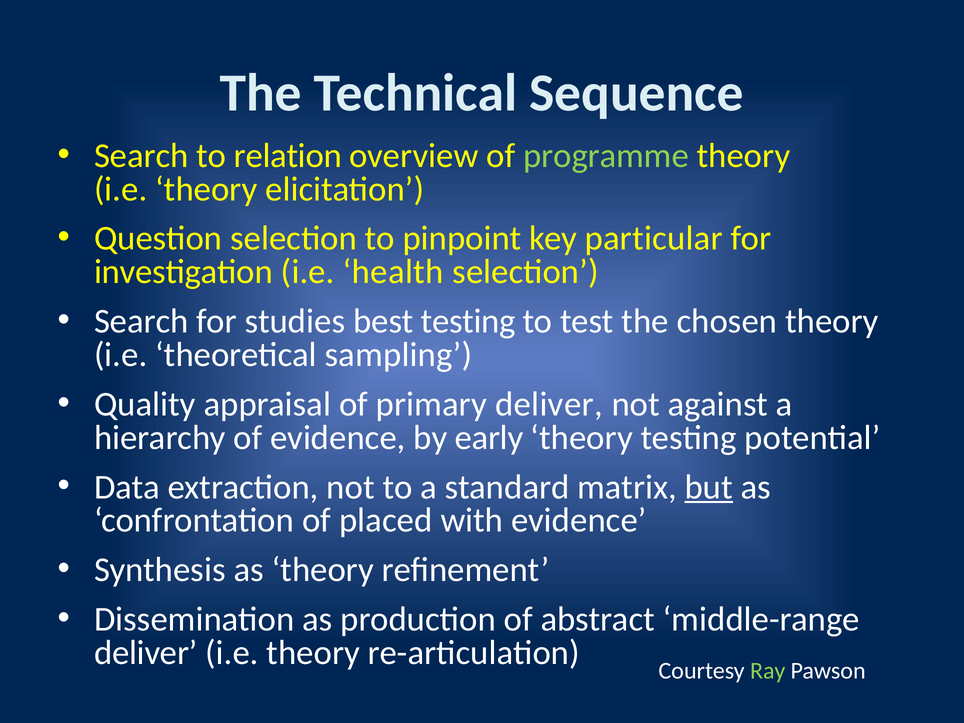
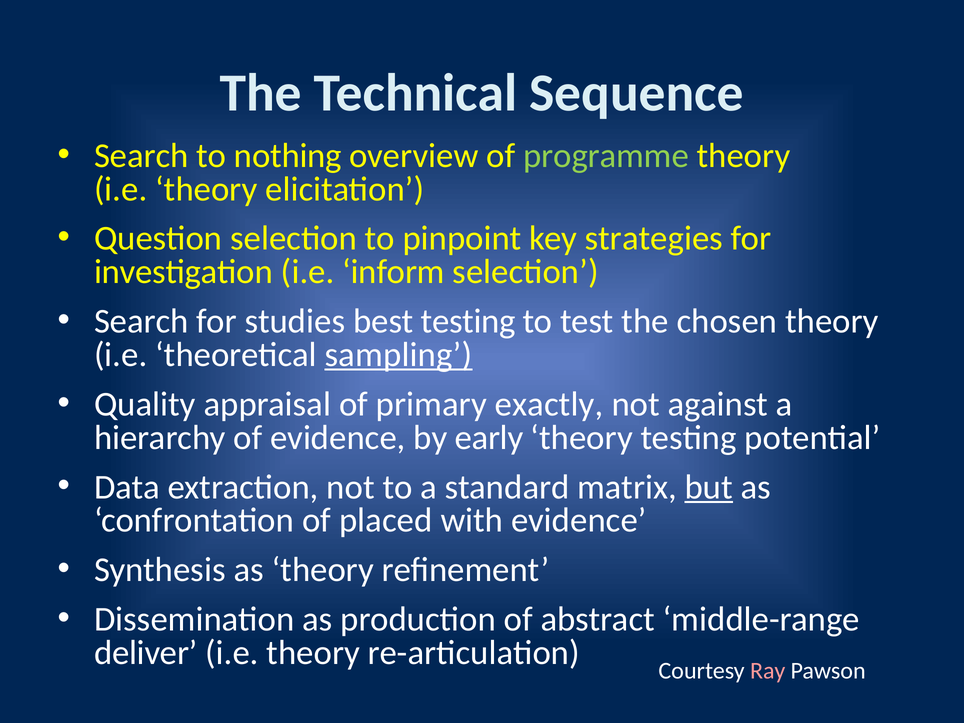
relation: relation -> nothing (288, 156)
particular: particular -> strategies (654, 238)
health: health -> inform (393, 272)
sampling underline: none -> present (398, 355)
primary deliver: deliver -> exactly (549, 404)
Ray colour: light green -> pink (768, 671)
